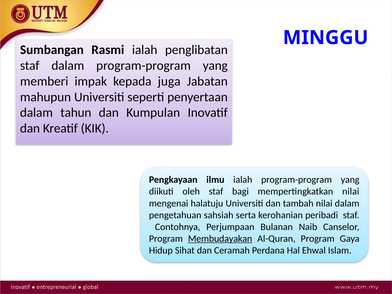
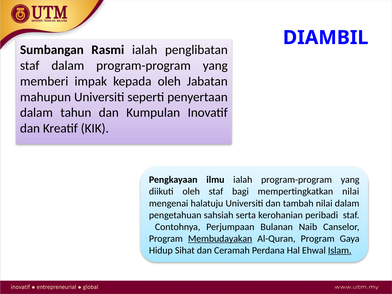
MINGGU: MINGGU -> DIAMBIL (326, 38)
kepada juga: juga -> oleh (169, 81)
Islam underline: none -> present (340, 250)
